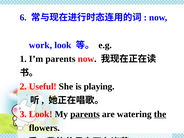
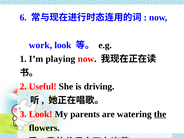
I’m parents: parents -> playing (60, 59)
playing: playing -> driving (99, 87)
parents underline: present -> none (85, 114)
